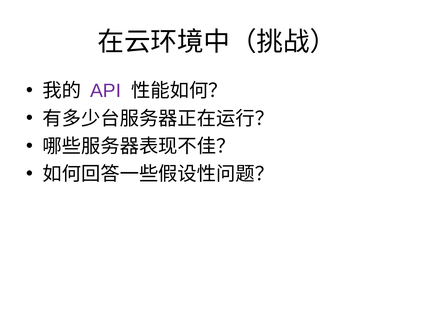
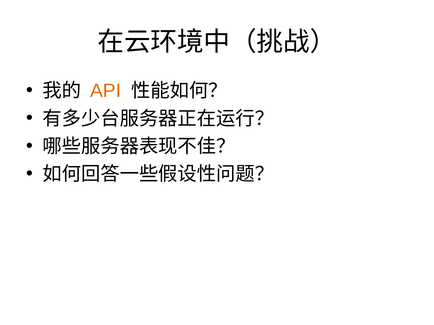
API colour: purple -> orange (106, 91)
